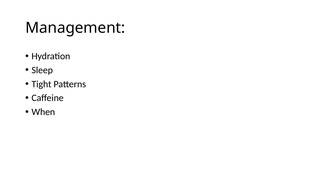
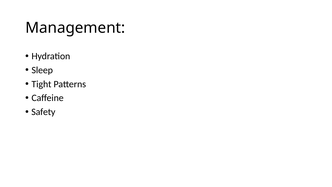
When: When -> Safety (43, 112)
